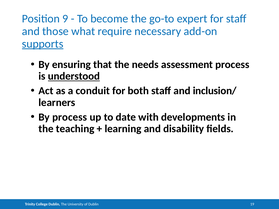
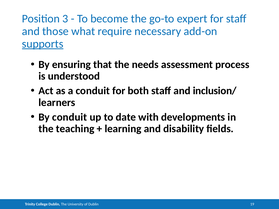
9: 9 -> 3 (65, 19)
understood underline: present -> none (74, 76)
By process: process -> conduit (70, 117)
